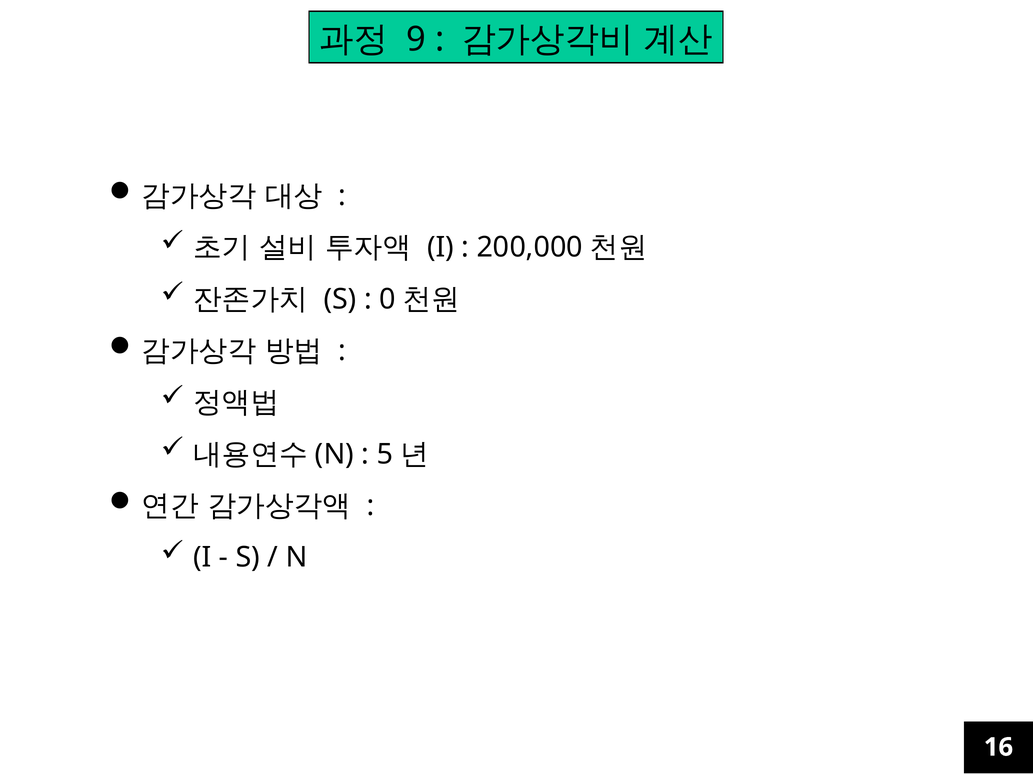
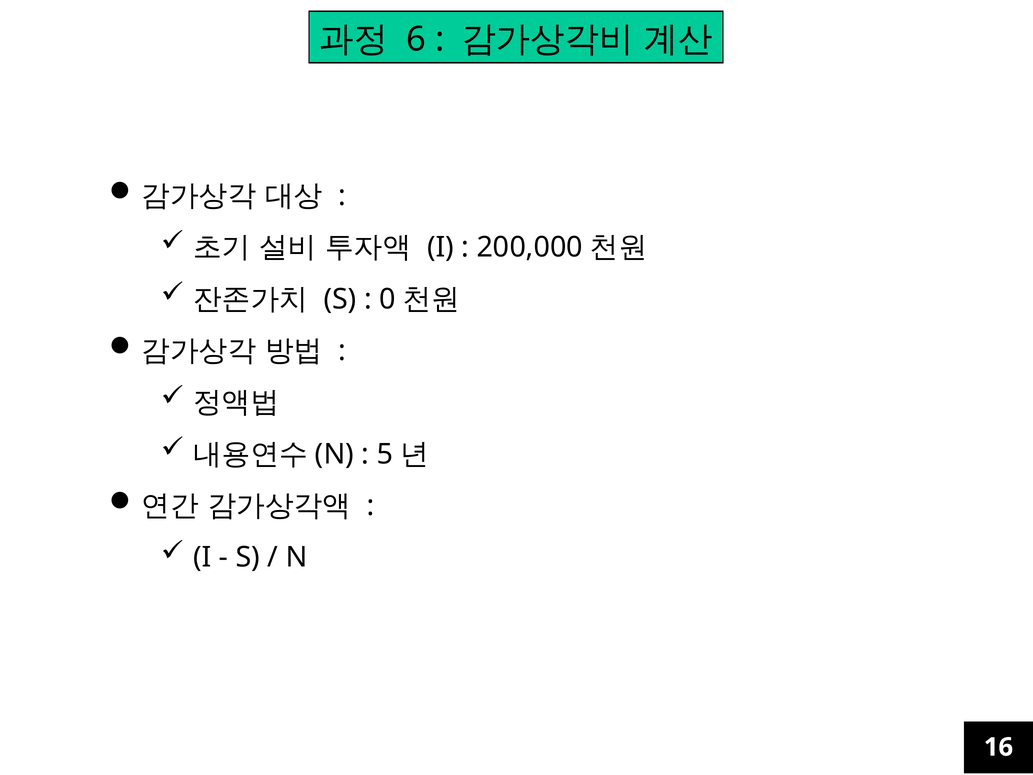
9: 9 -> 6 (416, 39)
